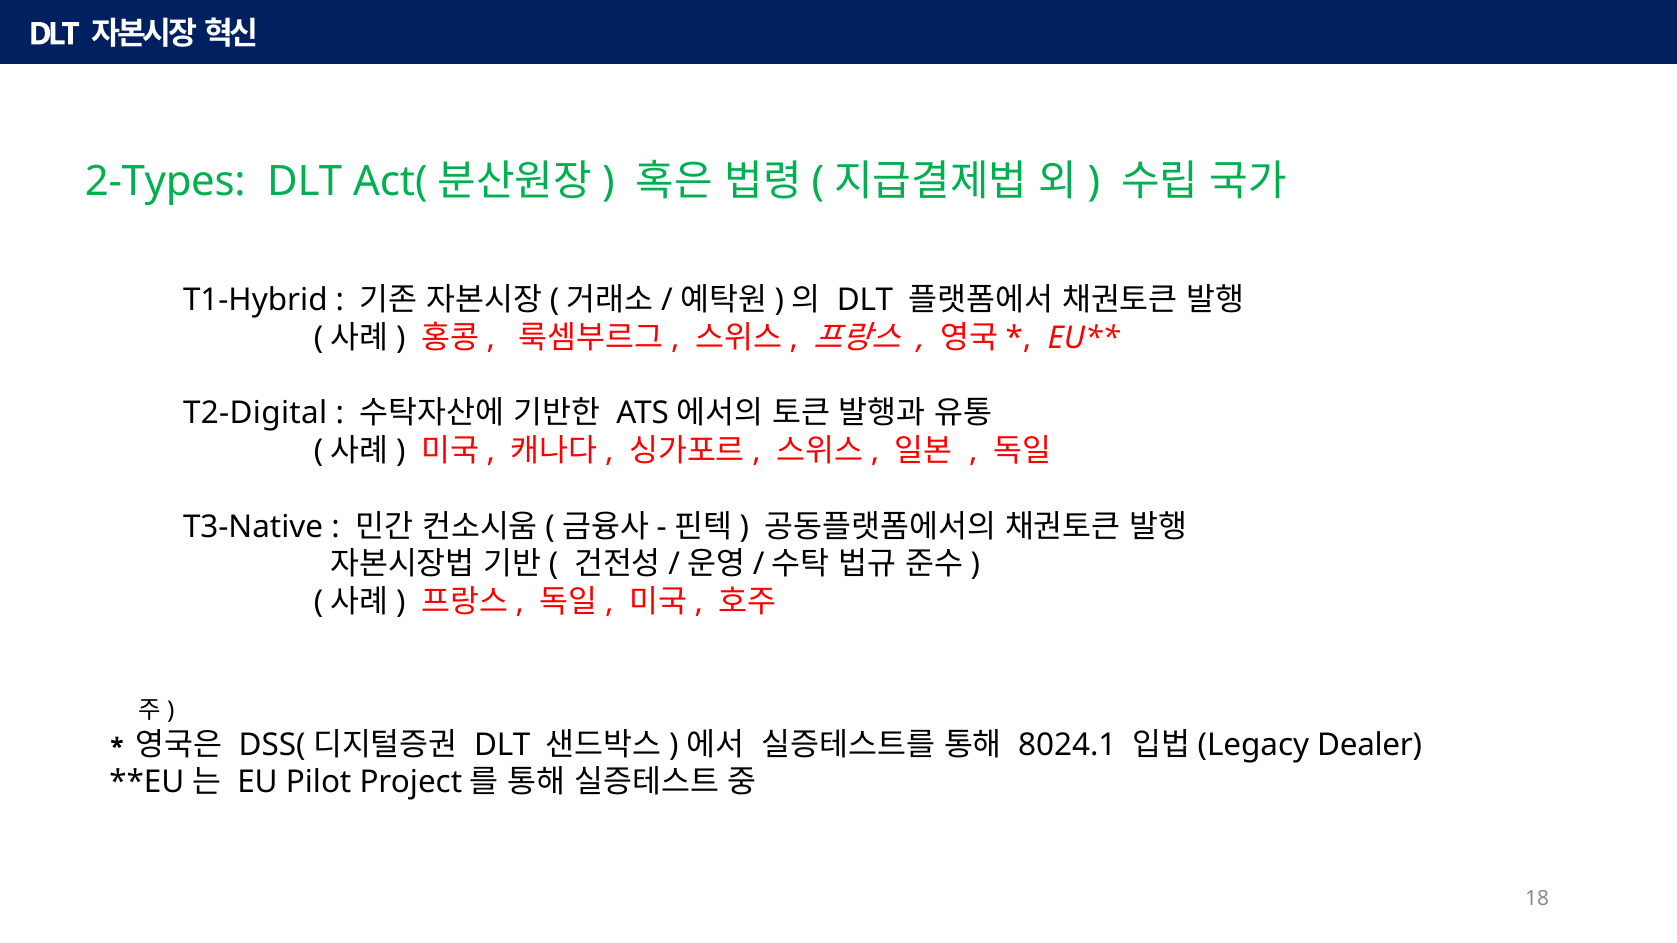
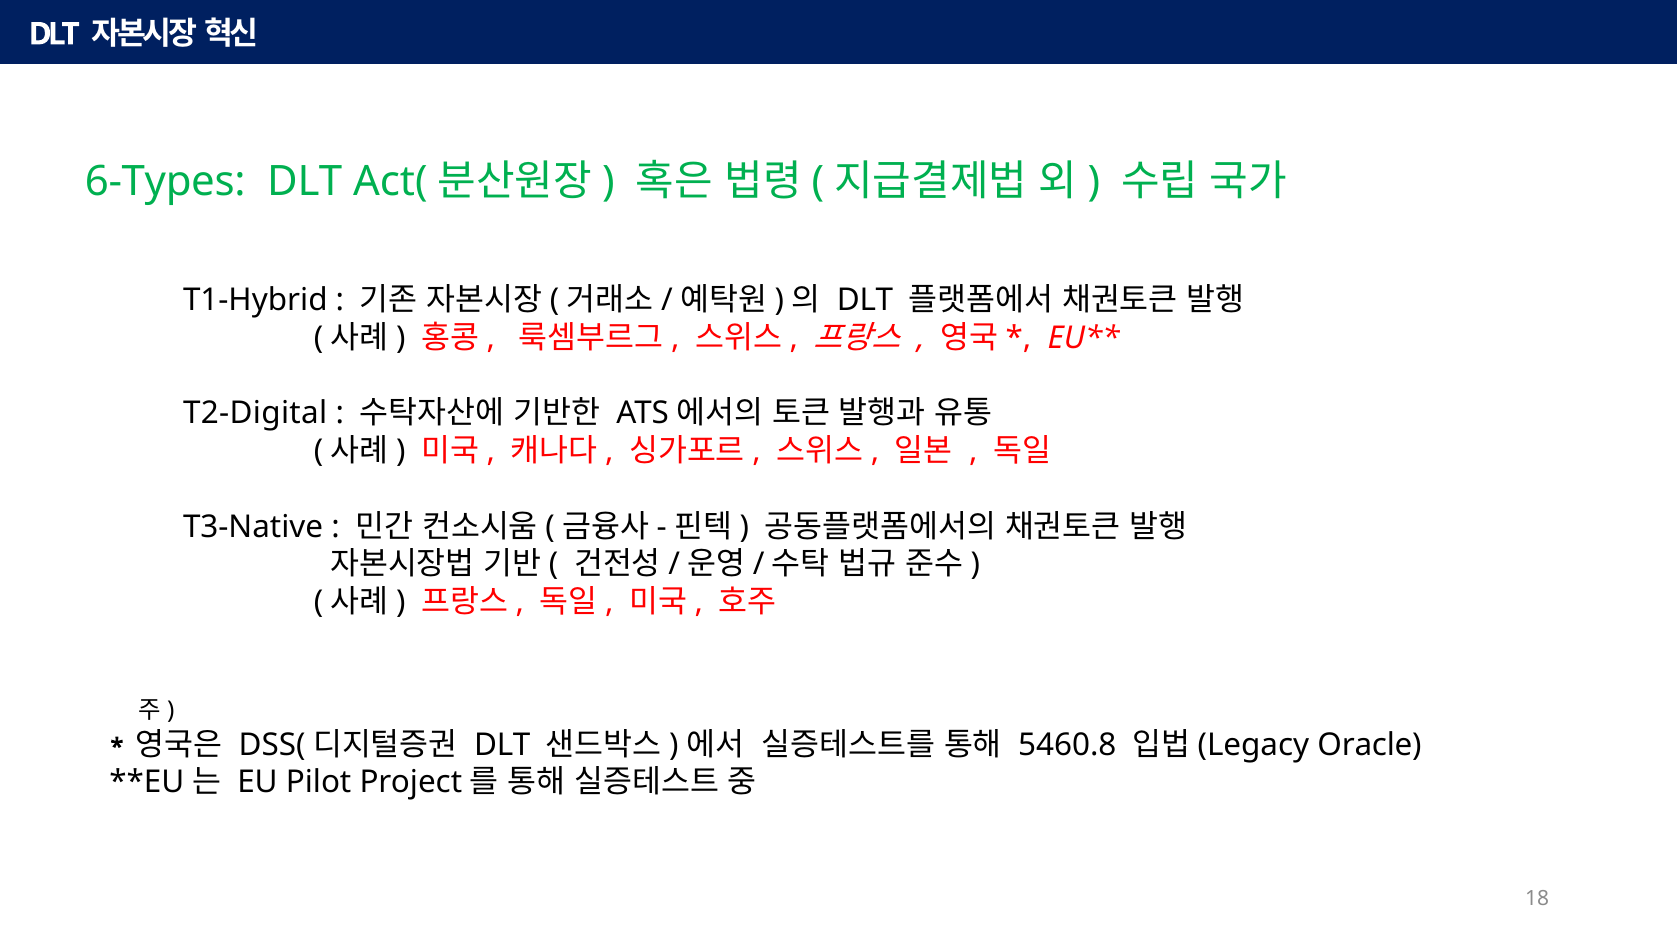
2-Types: 2-Types -> 6-Types (165, 182)
8024.1: 8024.1 -> 5460.8 (1067, 745)
Dealer: Dealer -> Oracle (1370, 745)
